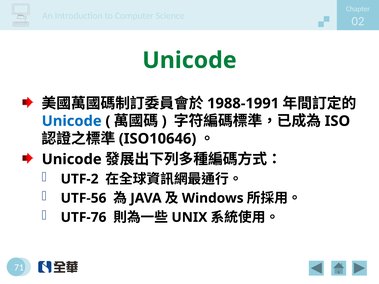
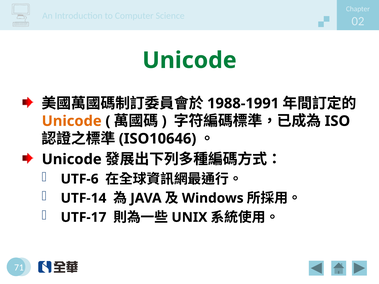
Unicode colour: blue -> orange (72, 121)
UTF-2: UTF-2 -> UTF-6 (80, 179)
UTF-56: UTF-56 -> UTF-14 (84, 198)
UTF-76: UTF-76 -> UTF-17 (84, 218)
